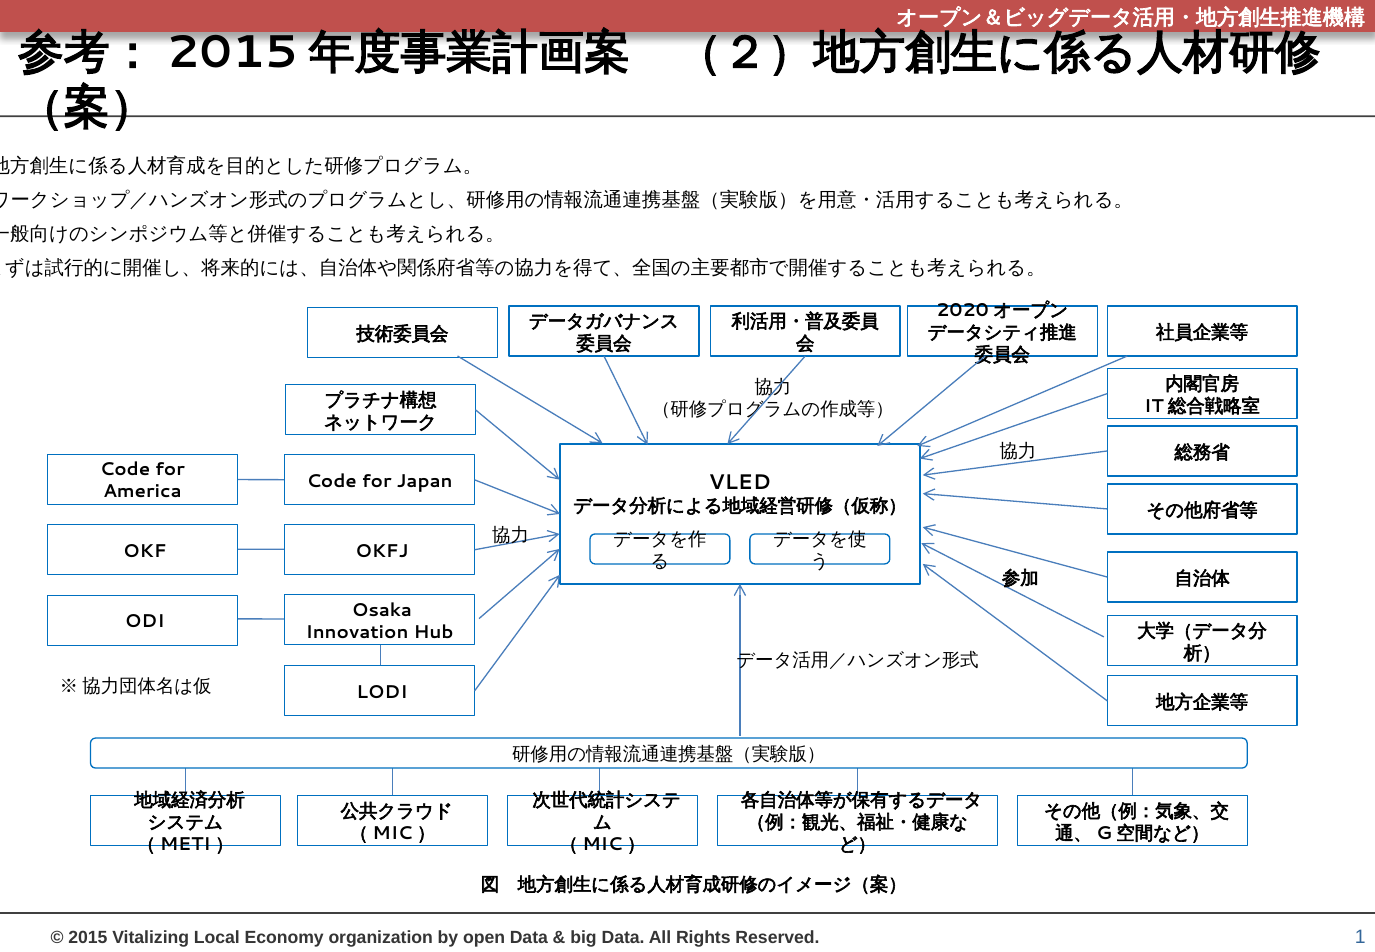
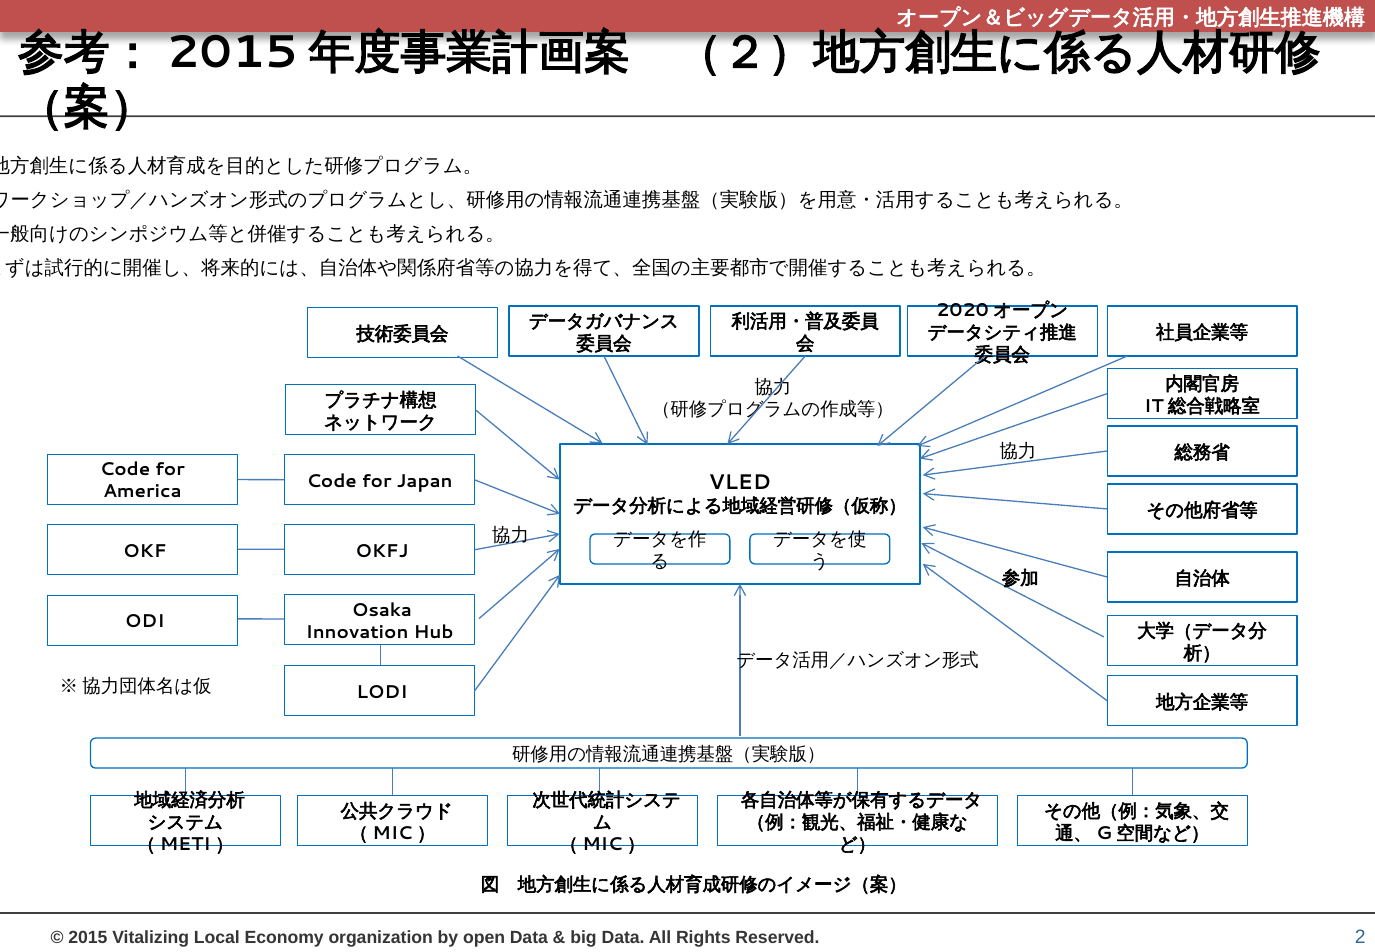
1: 1 -> 2 (1360, 937)
